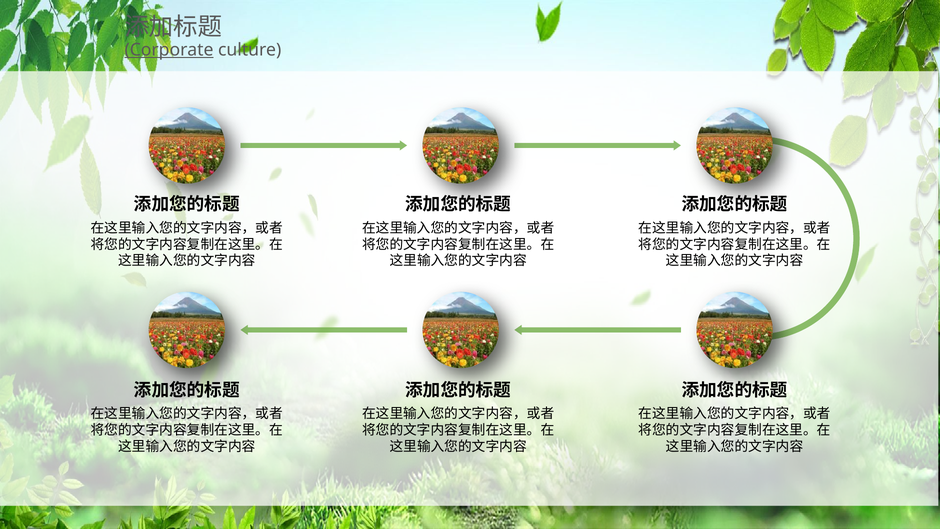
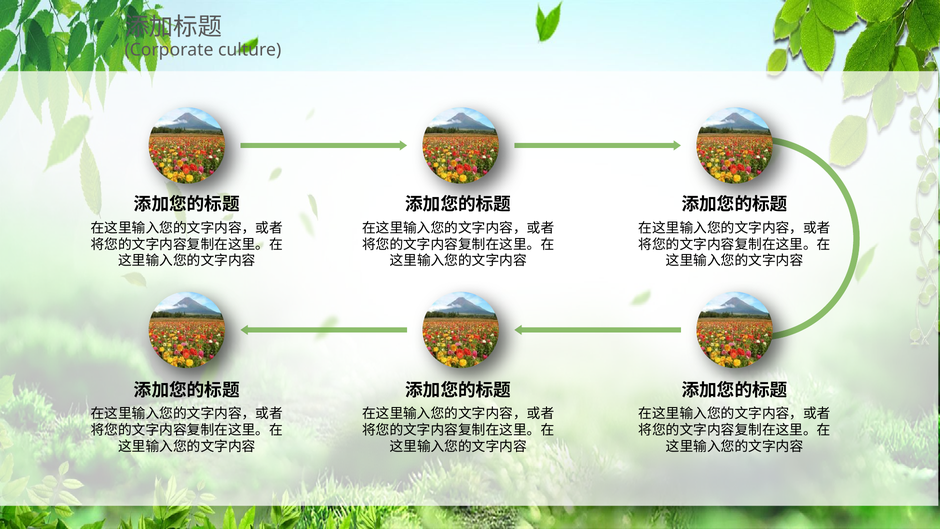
Corporate underline: present -> none (169, 50)
